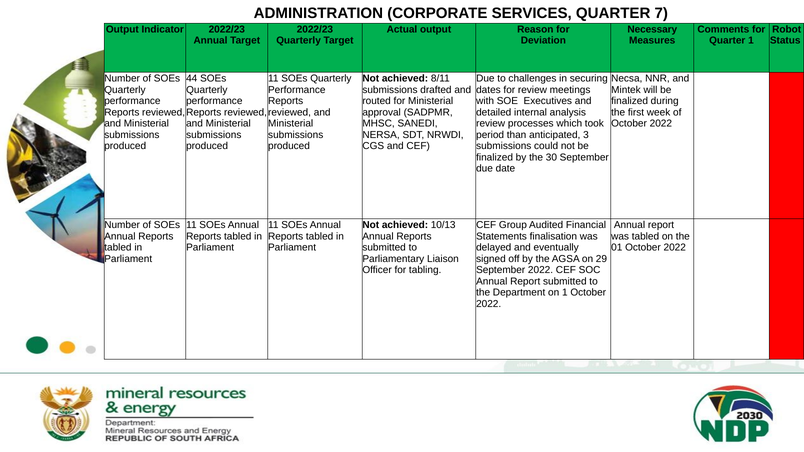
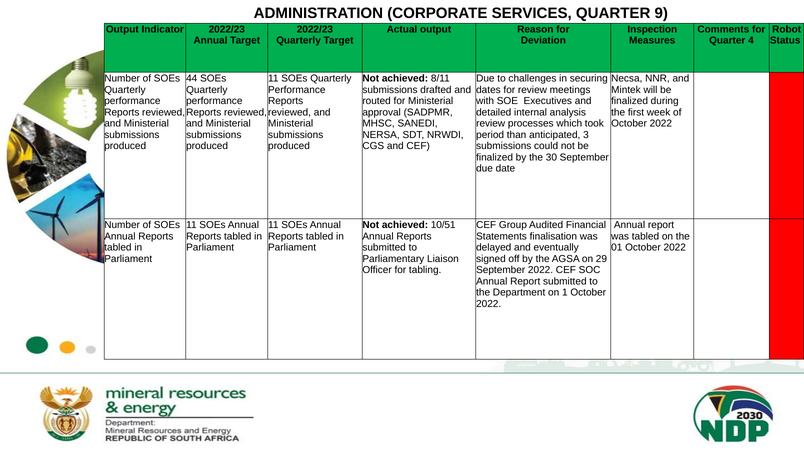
7: 7 -> 9 (661, 13)
Necessary: Necessary -> Inspection (652, 29)
Quarter 1: 1 -> 4 (751, 41)
10/13: 10/13 -> 10/51 (443, 225)
